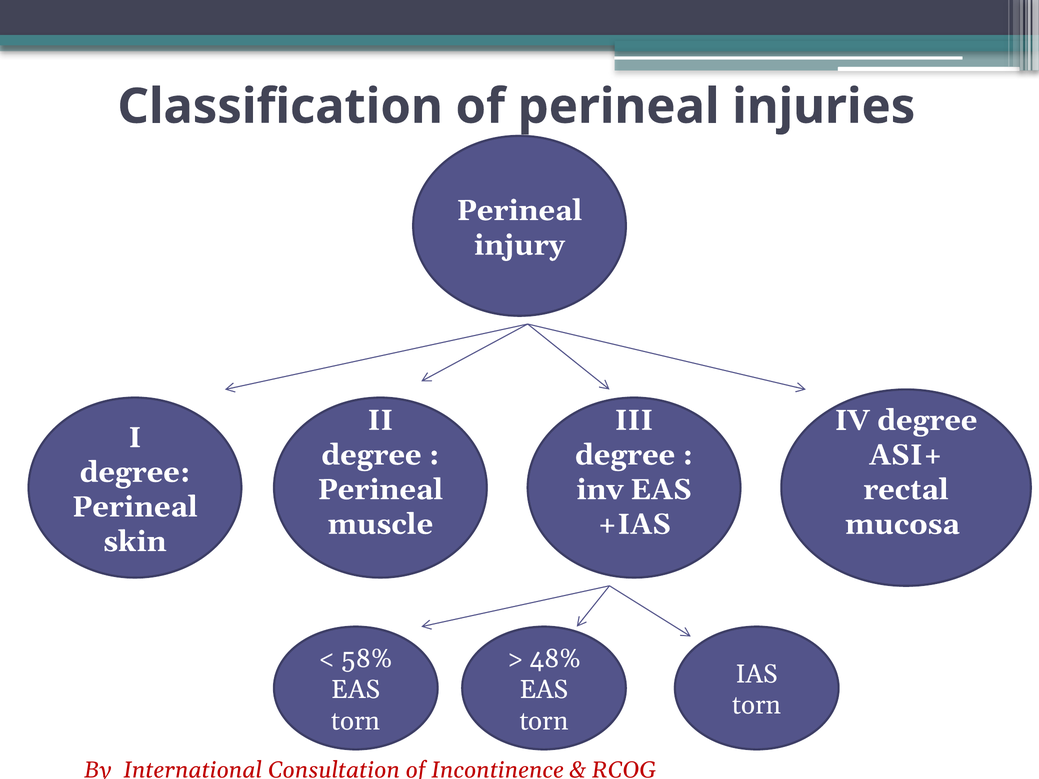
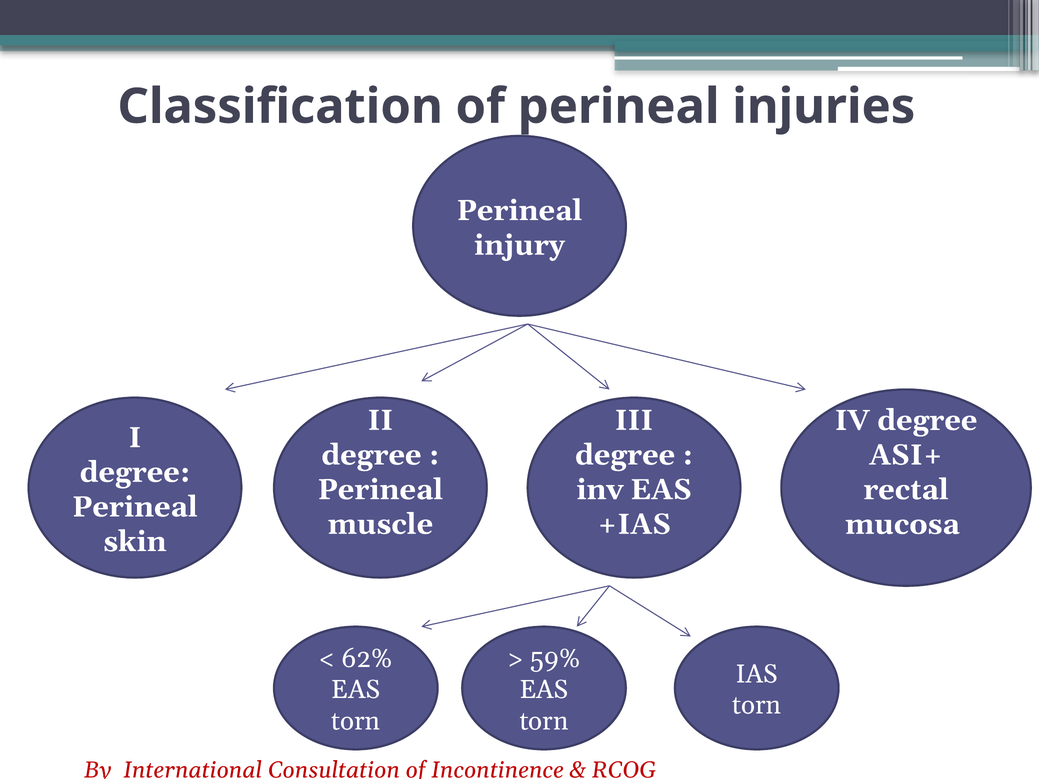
58%: 58% -> 62% (367, 659)
48%: 48% -> 59% (555, 659)
